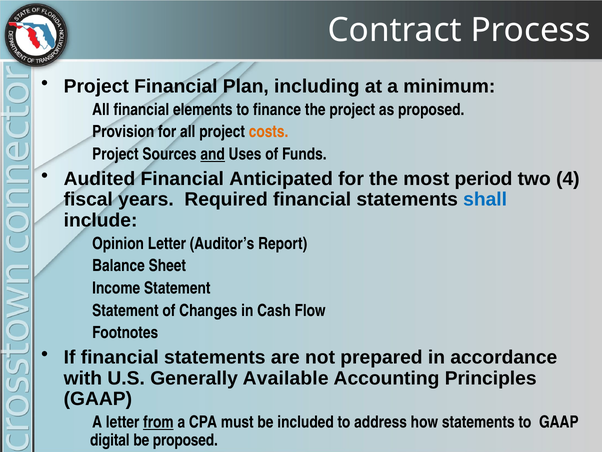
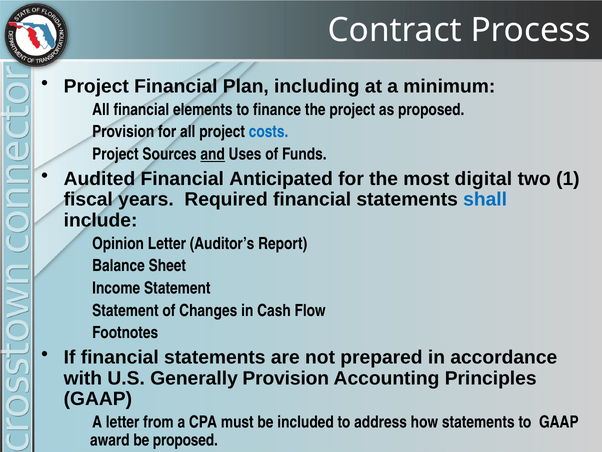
costs colour: orange -> blue (269, 132)
period: period -> digital (483, 179)
4: 4 -> 1 (568, 179)
Generally Available: Available -> Provision (286, 378)
from underline: present -> none (158, 422)
digital: digital -> award (110, 440)
